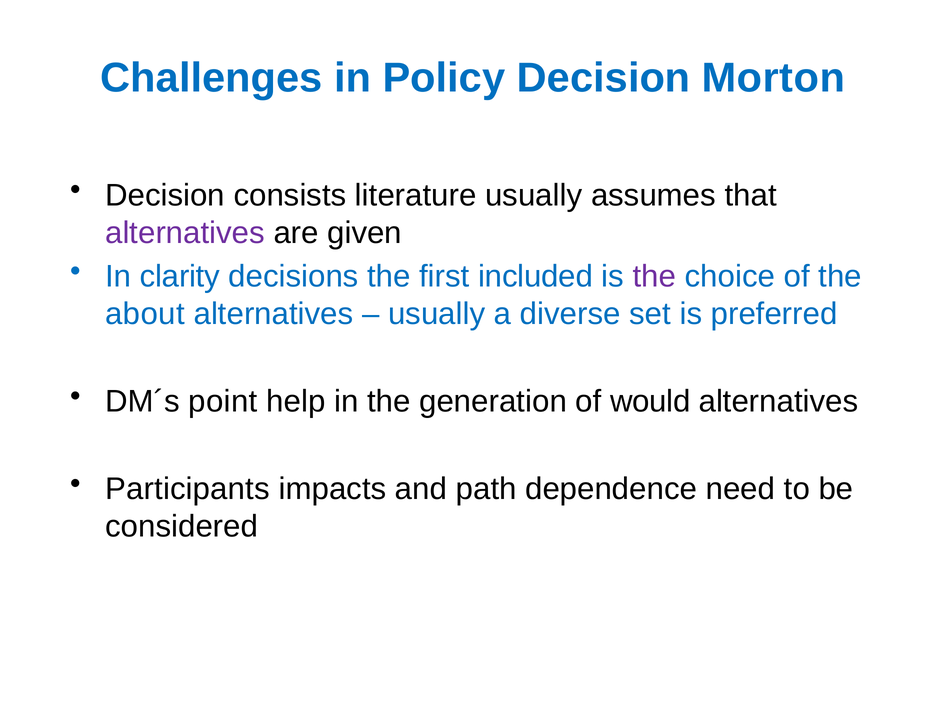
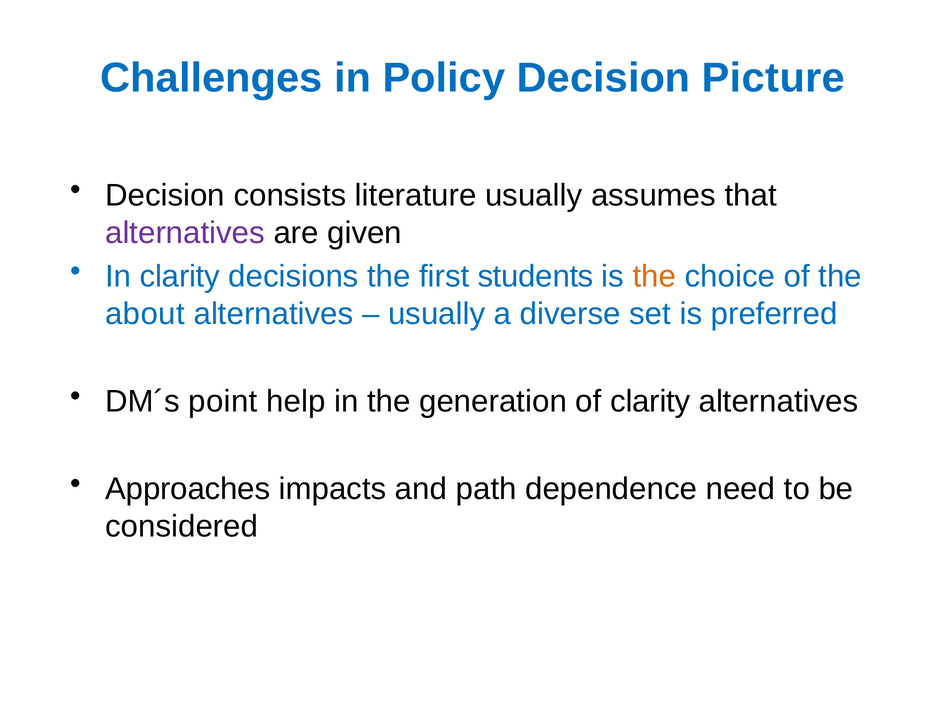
Morton: Morton -> Picture (773, 78)
included: included -> students (536, 276)
the colour: purple -> orange (654, 276)
of would: would -> clarity (650, 401)
Participants: Participants -> Approaches (188, 489)
